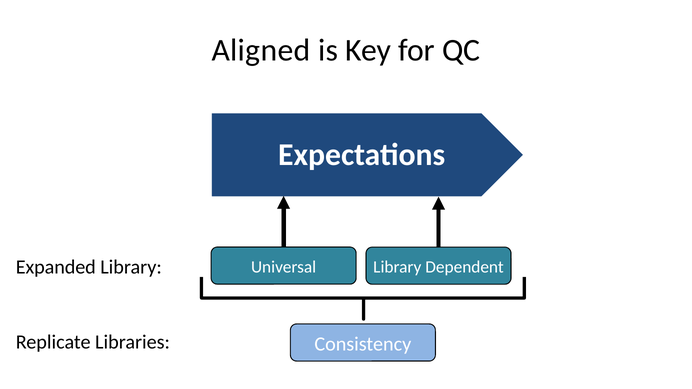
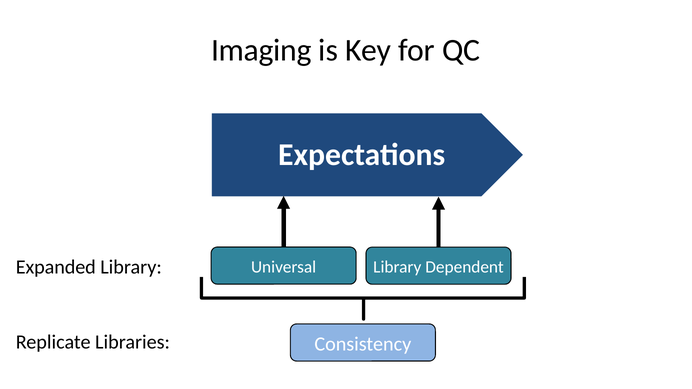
Aligned: Aligned -> Imaging (261, 50)
